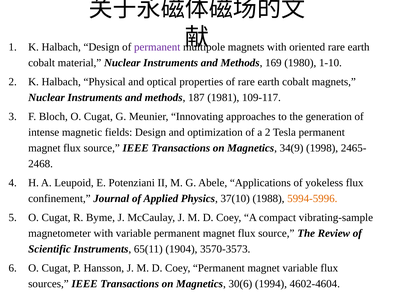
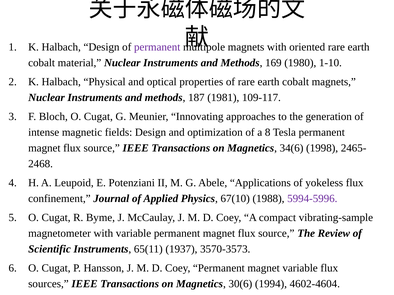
a 2: 2 -> 8 (268, 133)
34(9: 34(9 -> 34(6 (292, 148)
37(10: 37(10 -> 67(10 (235, 199)
5994-5996 colour: orange -> purple (312, 199)
1904: 1904 -> 1937 (181, 249)
